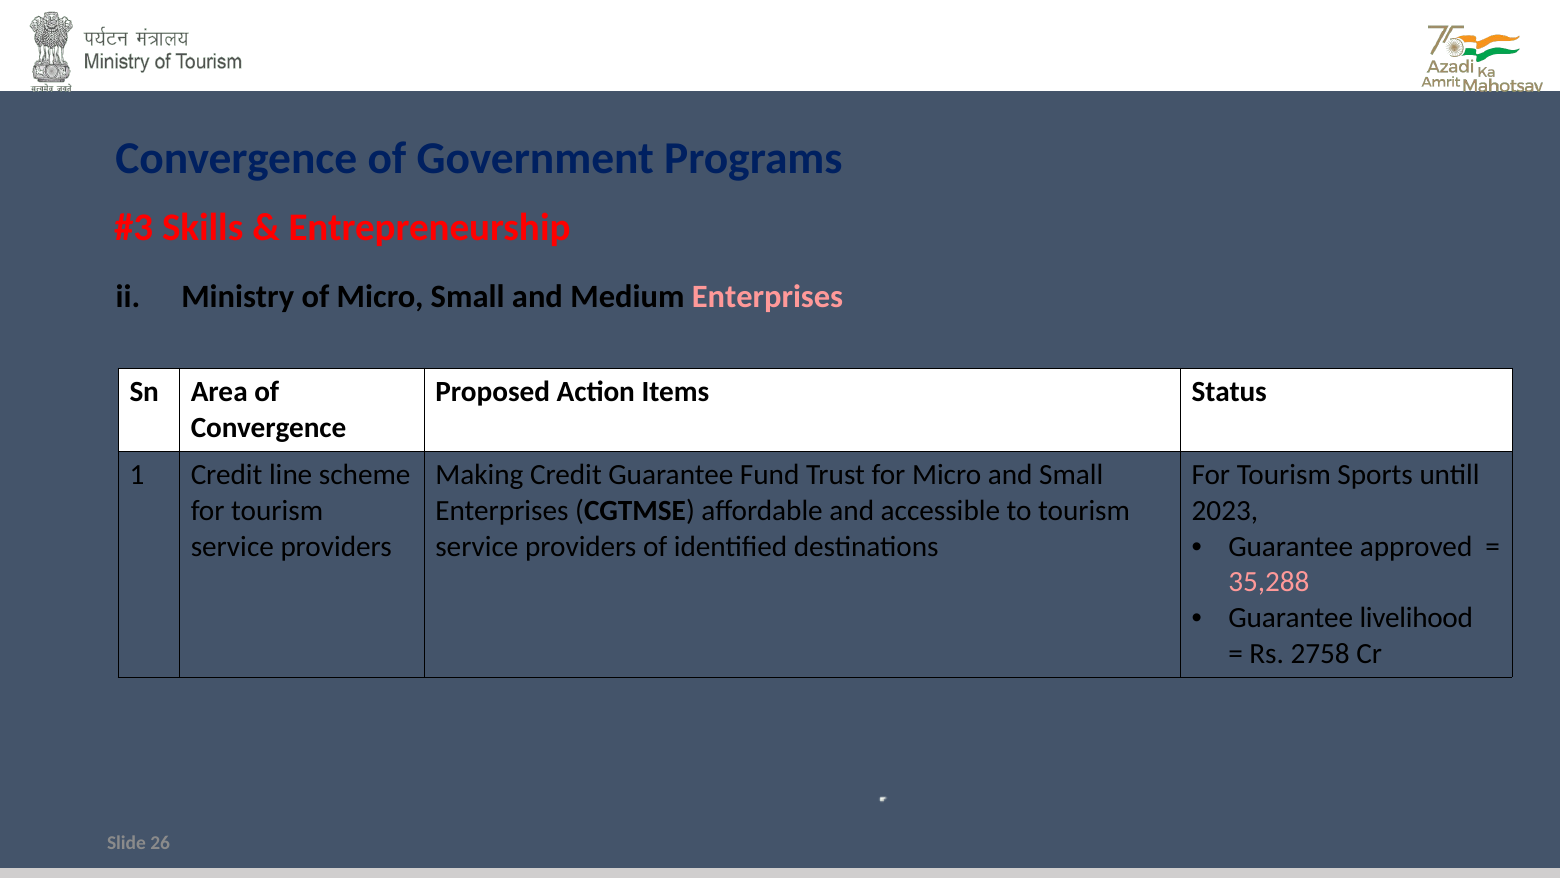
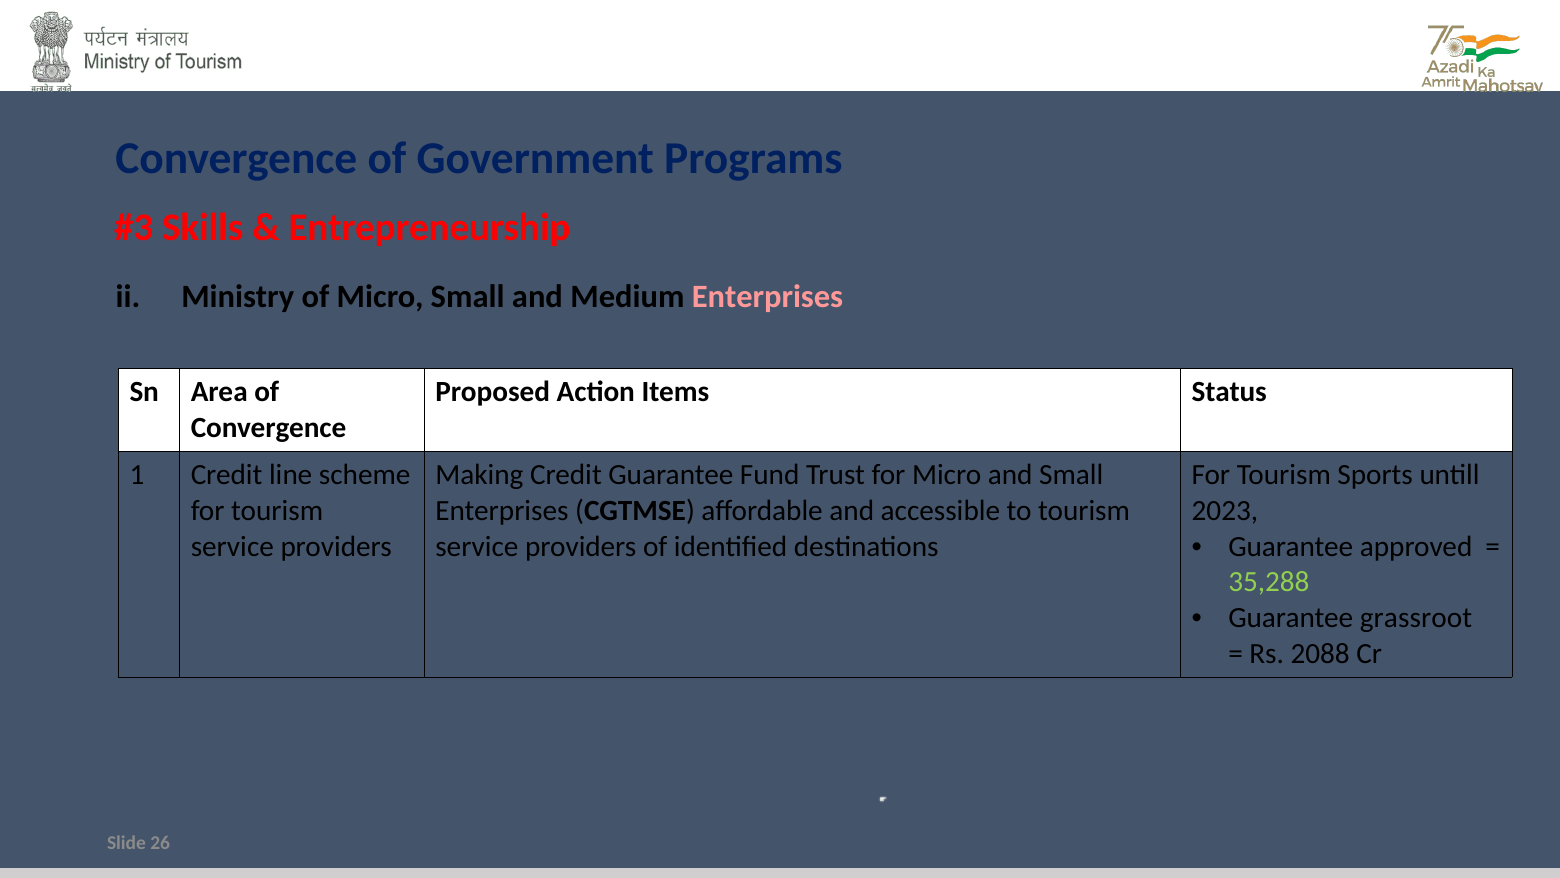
35,288 colour: pink -> light green (1269, 582)
livelihood: livelihood -> grassroot (1416, 618)
2758: 2758 -> 2088 (1320, 653)
